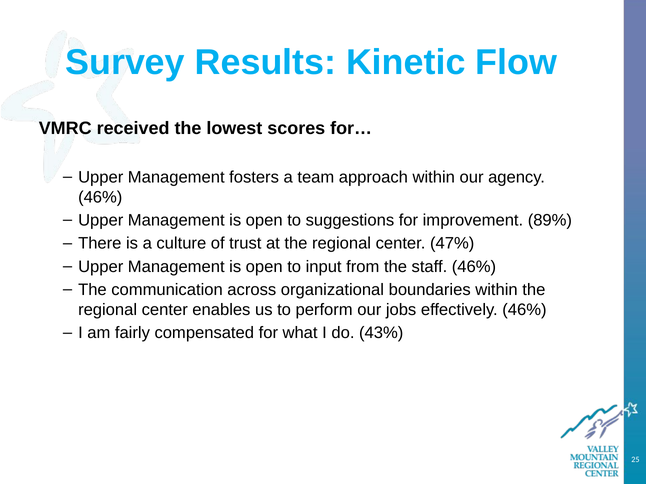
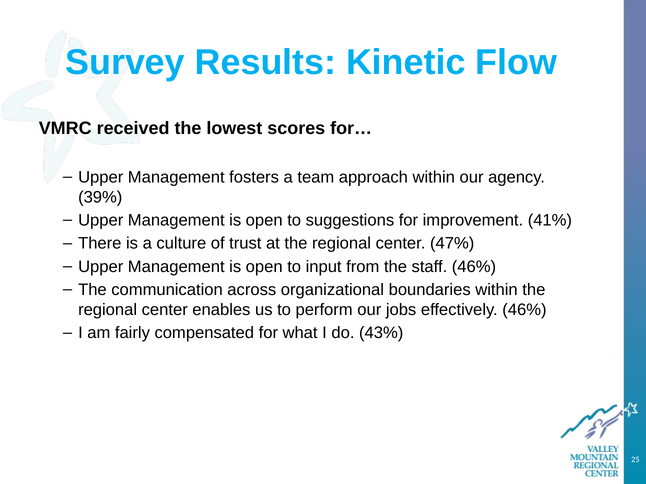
46%: 46% -> 39% (100, 197)
89%: 89% -> 41% (550, 221)
